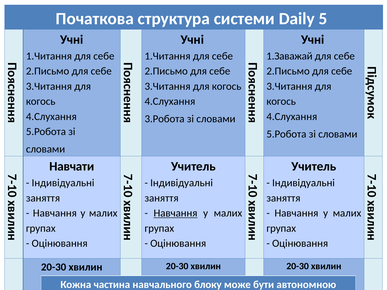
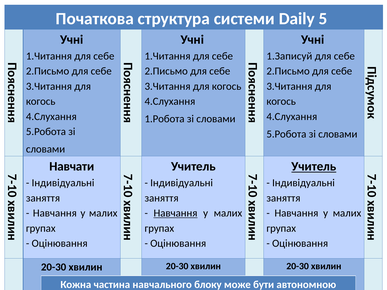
1.Заважай: 1.Заважай -> 1.Записуй (289, 56)
3.Робота: 3.Робота -> 1.Робота (165, 119)
Учитель underline: none -> present (314, 167)
